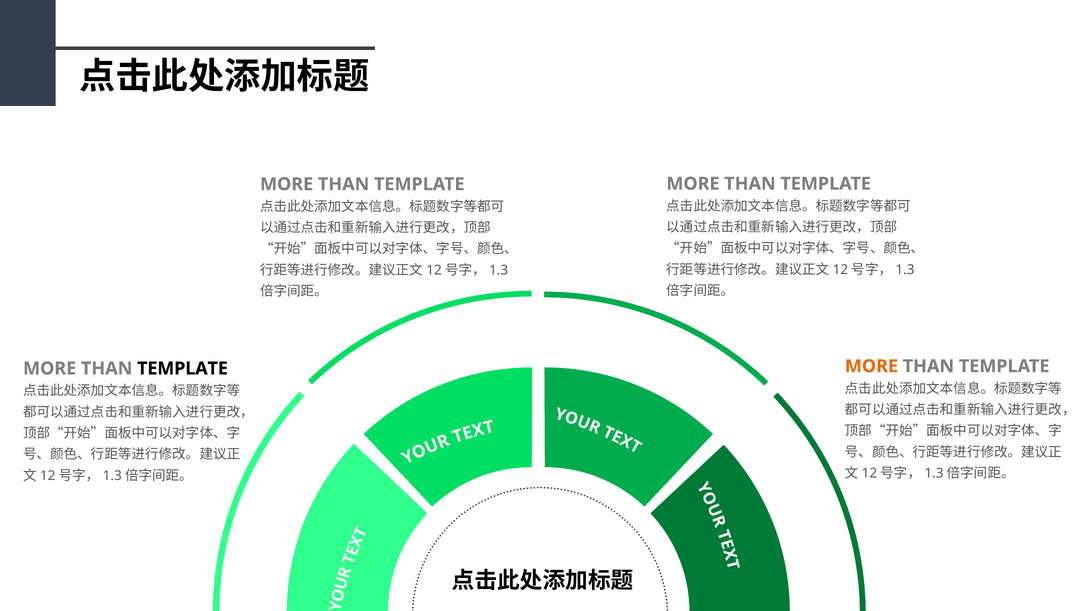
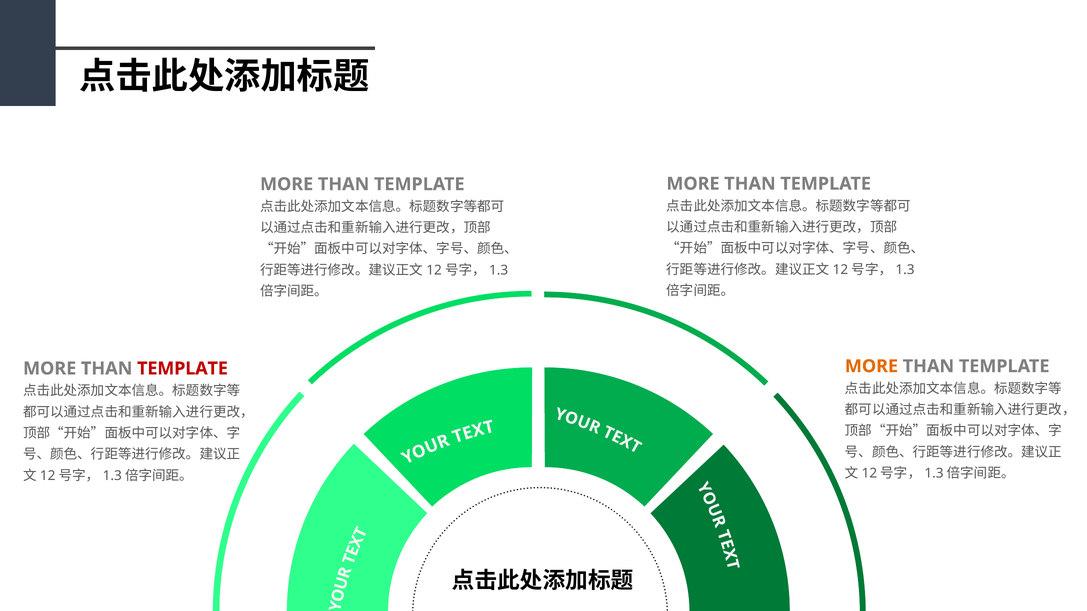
TEMPLATE colour: black -> red (182, 369)
